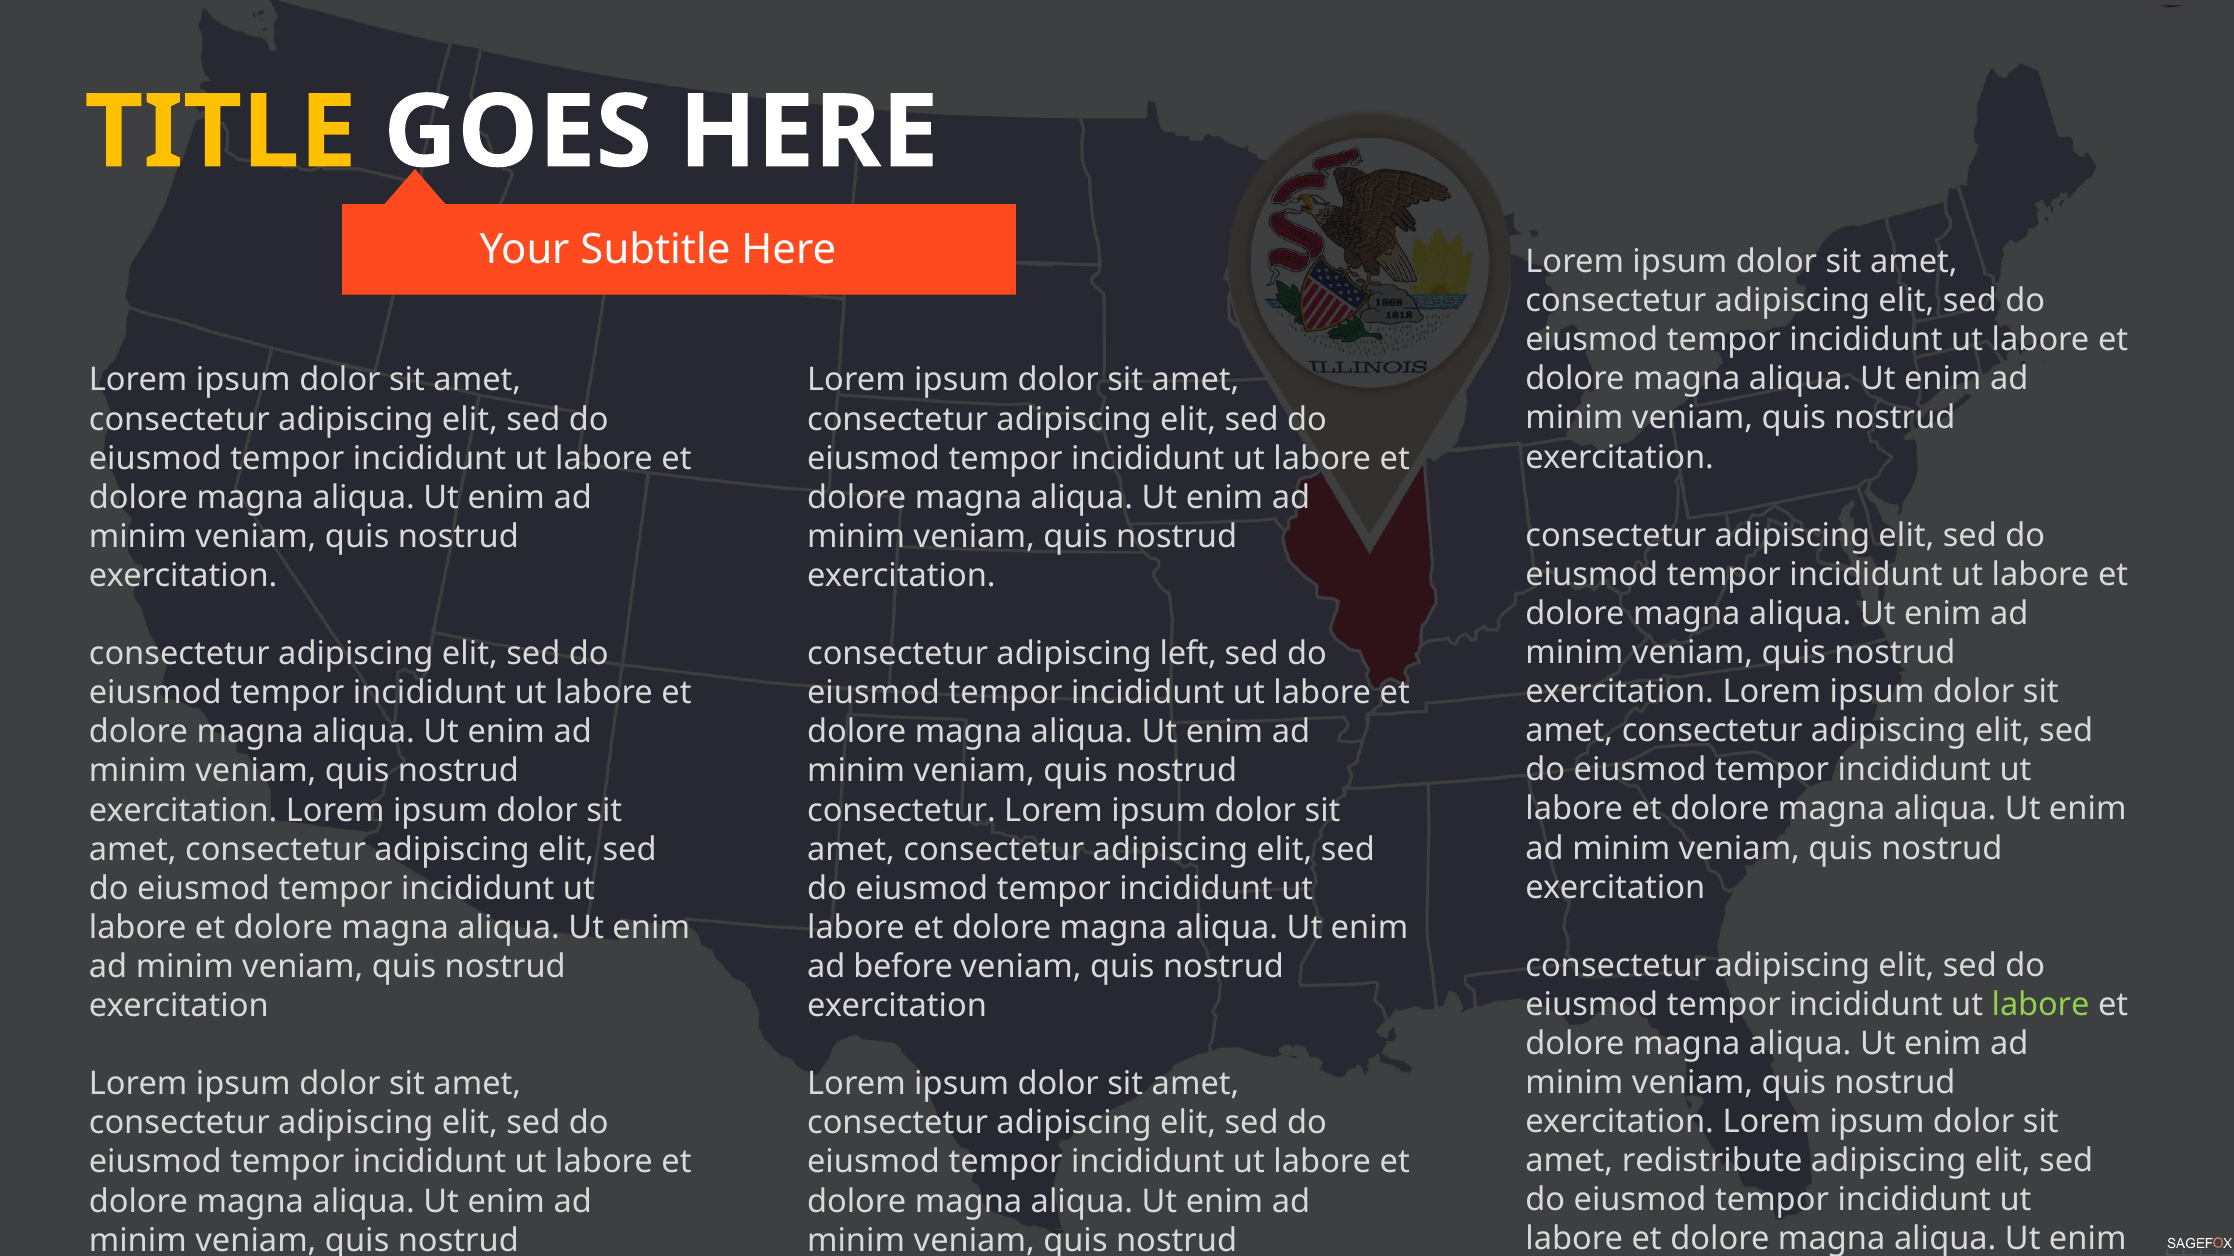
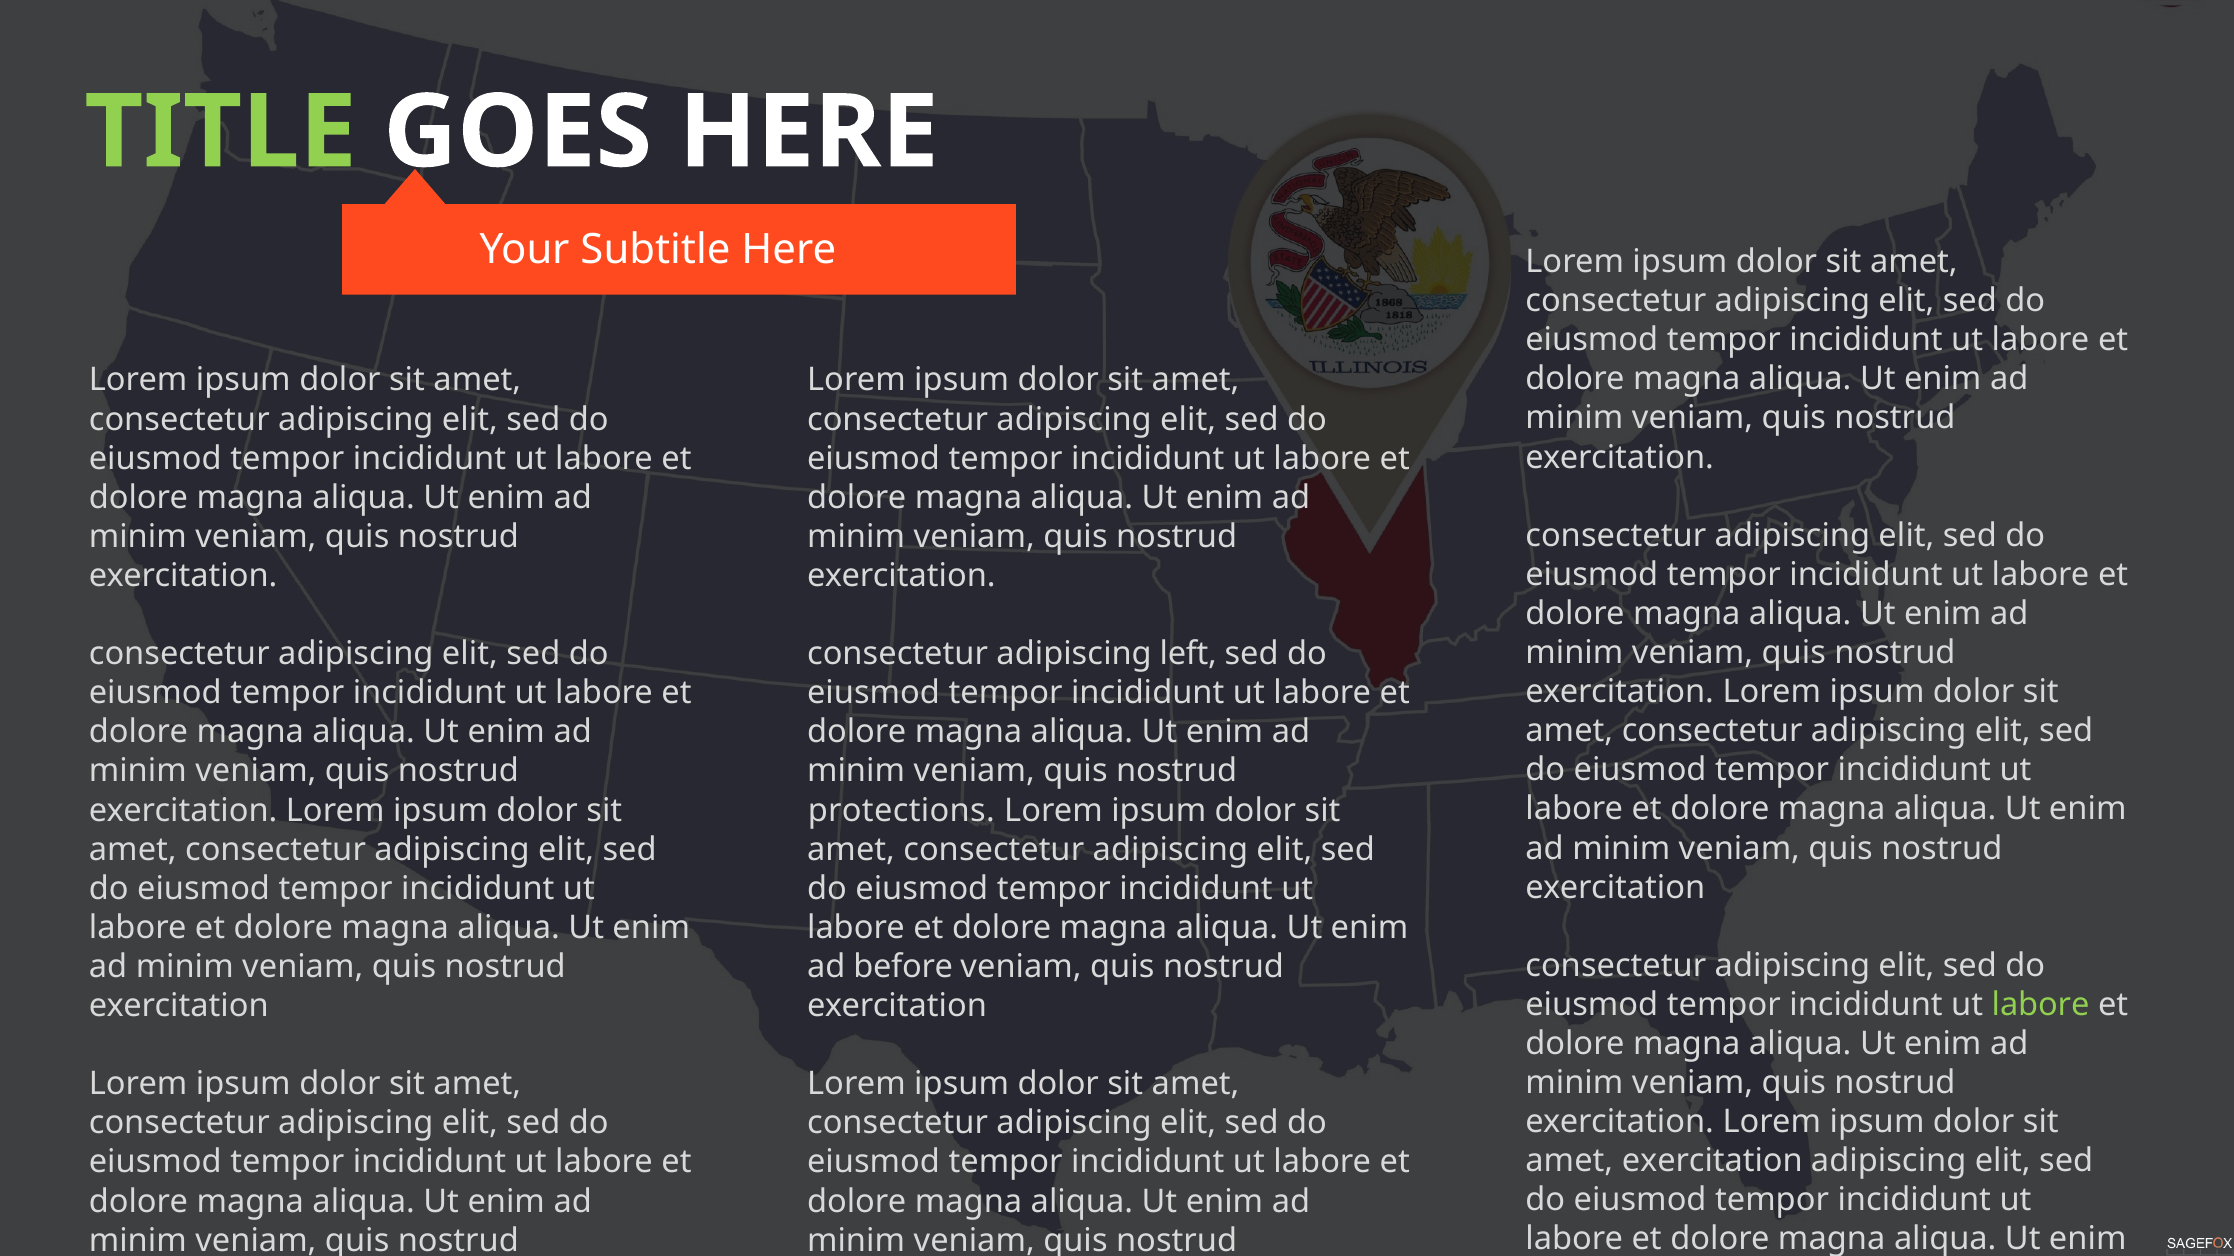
TITLE colour: yellow -> light green (220, 133)
consectetur: consectetur -> protections (901, 811)
amet redistribute: redistribute -> exercitation (1712, 1162)
